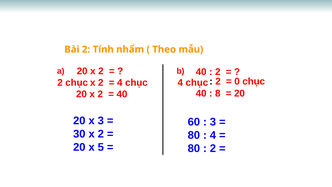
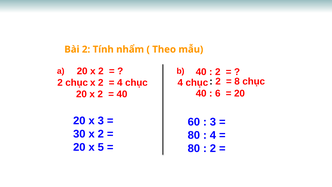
0: 0 -> 8 (237, 81)
8: 8 -> 6 (218, 93)
